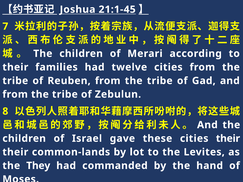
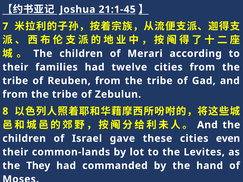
cities their: their -> even (228, 139)
